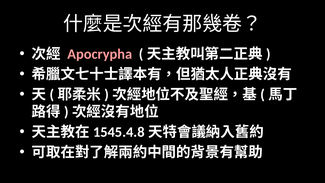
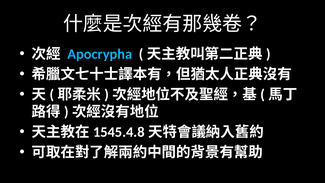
Apocrypha colour: pink -> light blue (100, 54)
